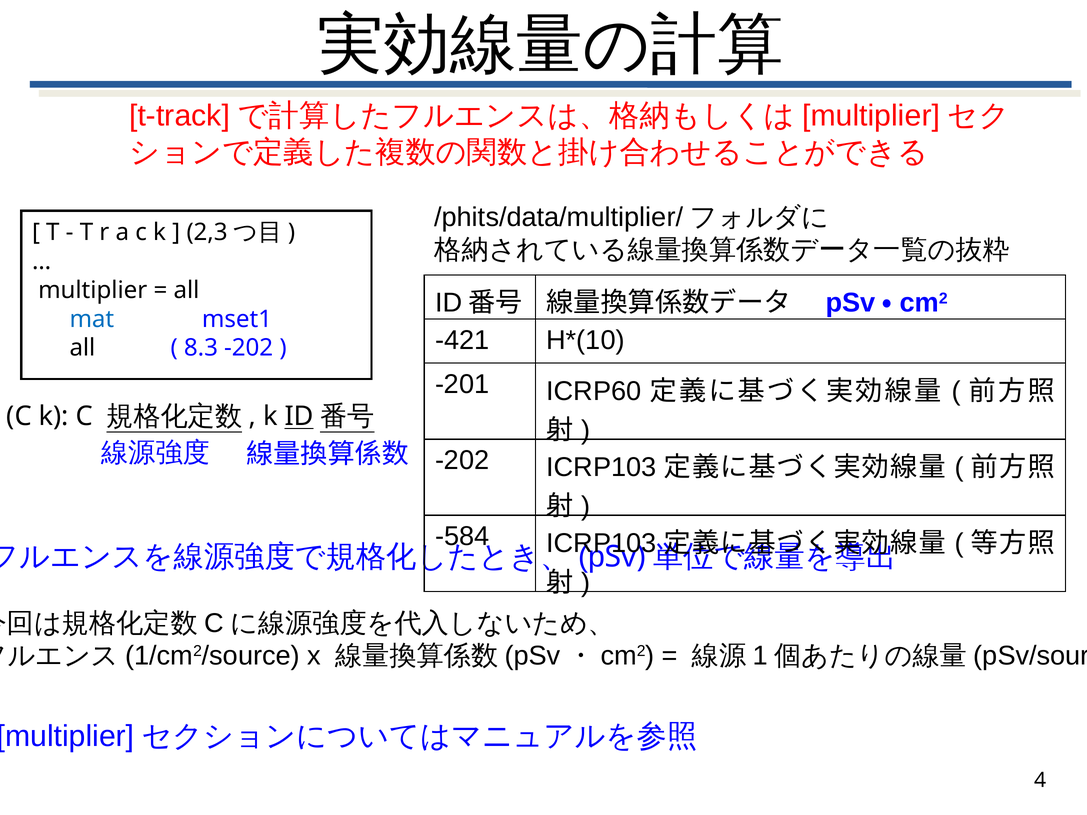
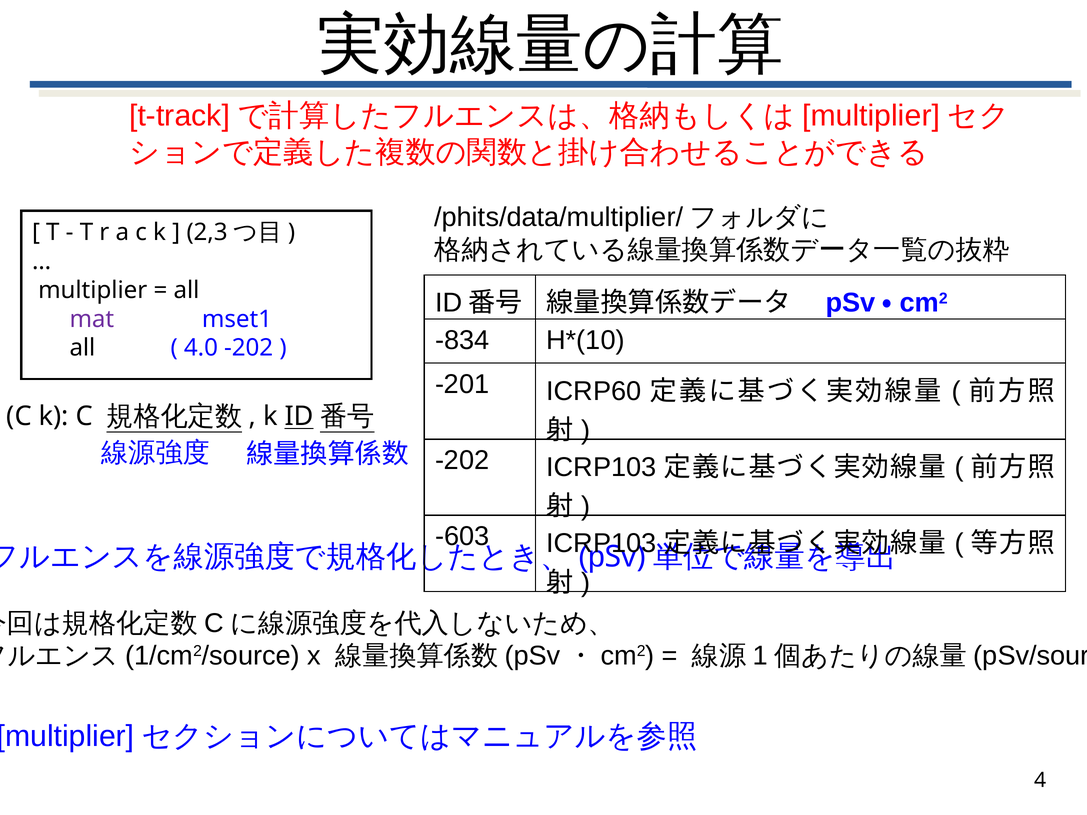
mat colour: blue -> purple (92, 319)
-421: -421 -> -834 (462, 340)
8.3: 8.3 -> 4.0 (201, 348)
-584: -584 -> -603 (462, 537)
